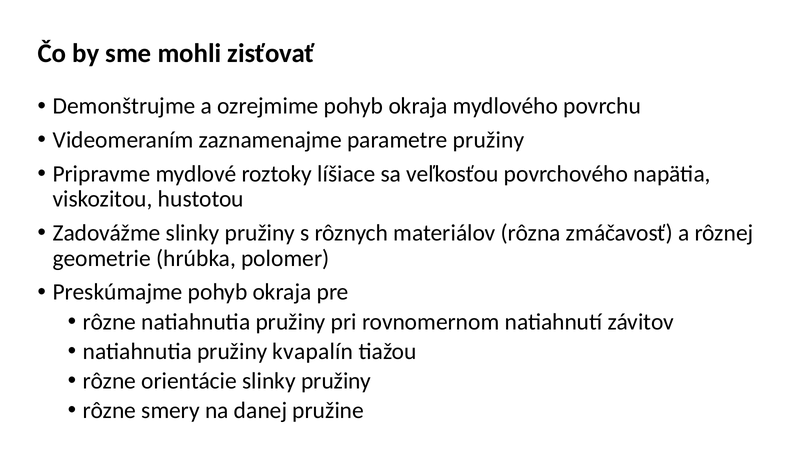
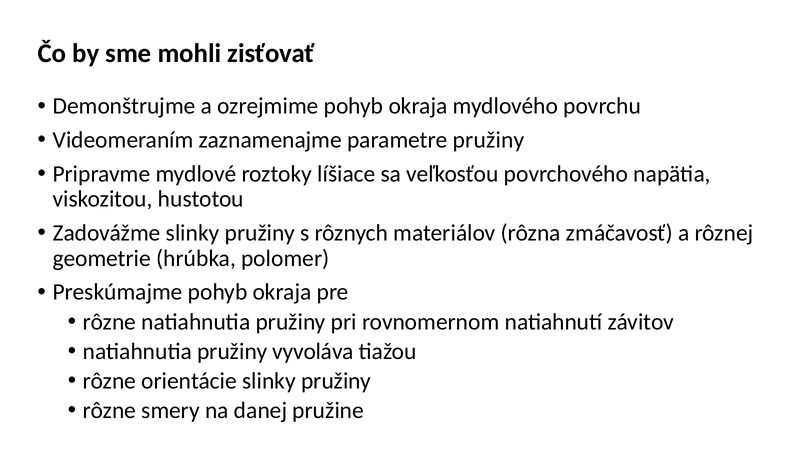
kvapalín: kvapalín -> vyvoláva (313, 351)
